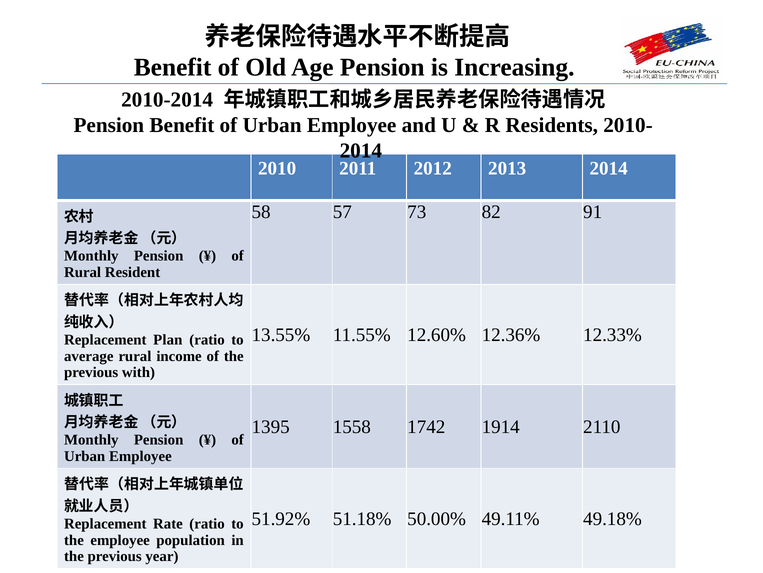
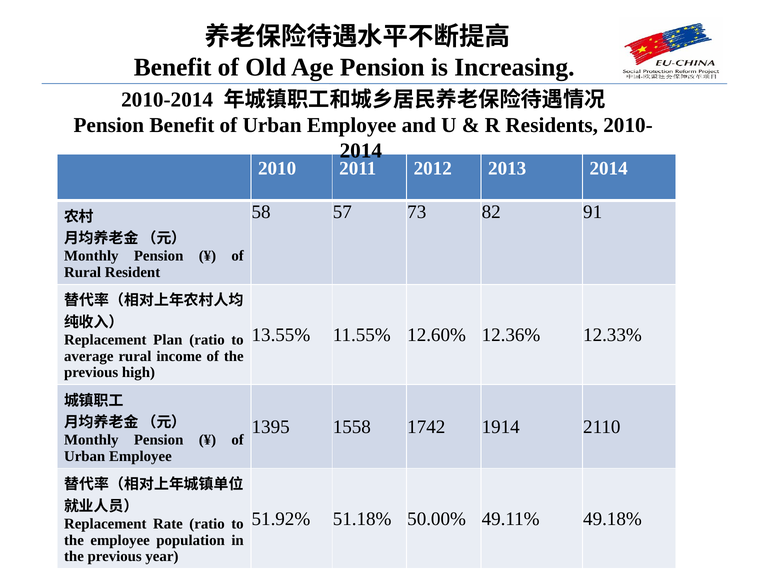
with: with -> high (138, 372)
